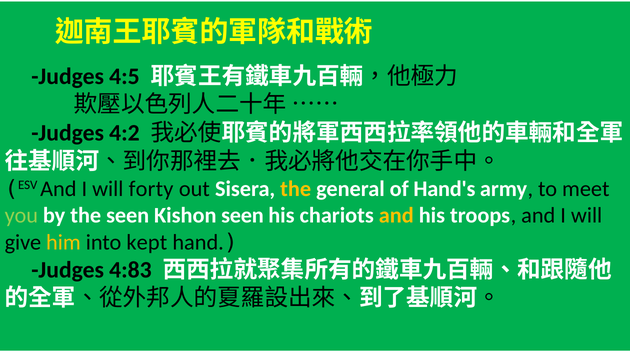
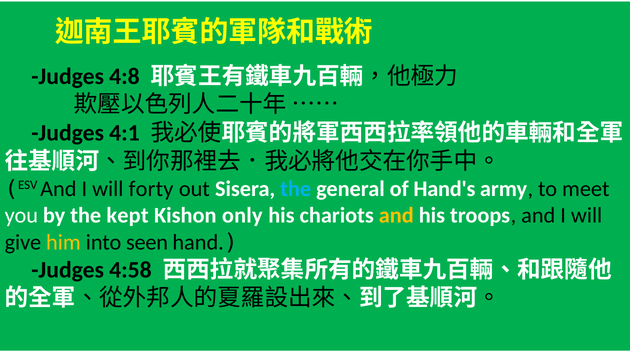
4:5: 4:5 -> 4:8 (124, 76)
4:2: 4:2 -> 4:1 (124, 133)
the colour: yellow -> light blue (296, 189)
you colour: light green -> white (21, 216)
the seen: seen -> kept (128, 216)
Kishon seen: seen -> only (242, 216)
kept: kept -> seen (147, 243)
4:83: 4:83 -> 4:58 (130, 270)
